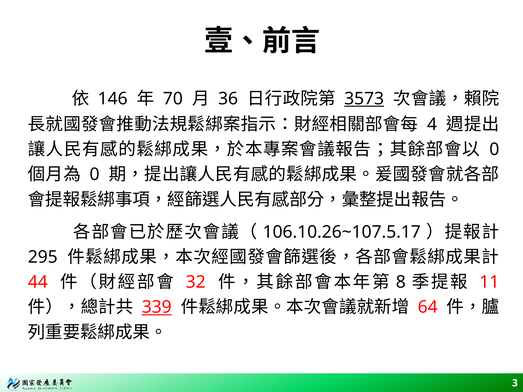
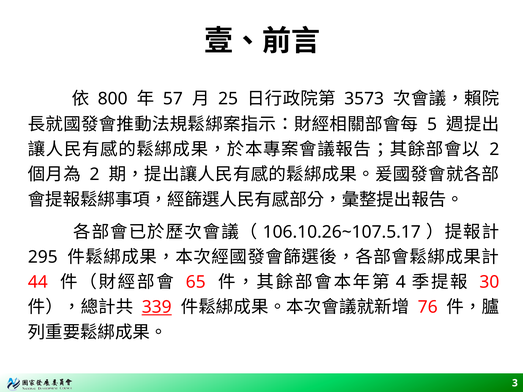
146: 146 -> 800 (113, 99)
70: 70 -> 57 (173, 99)
36: 36 -> 25 (228, 99)
3573 underline: present -> none (364, 99)
4: 4 -> 5 (432, 124)
0: 0 -> 2 (494, 150)
0: 0 -> 2 (94, 175)
32: 32 -> 65 (196, 282)
8: 8 -> 4 (401, 282)
11: 11 -> 30 (489, 282)
64: 64 -> 76 (428, 307)
